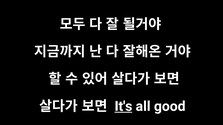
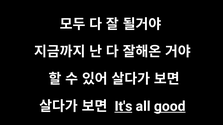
good underline: none -> present (170, 107)
